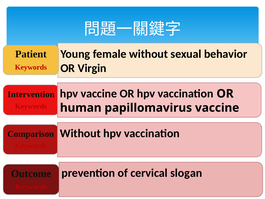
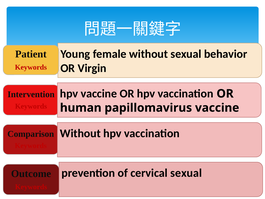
cervical slogan: slogan -> sexual (186, 173)
